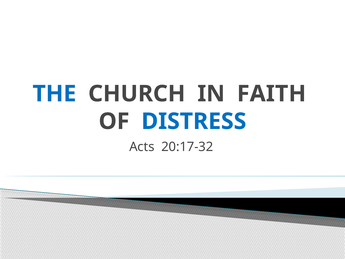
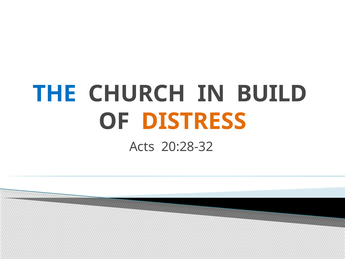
FAITH: FAITH -> BUILD (272, 94)
DISTRESS colour: blue -> orange (194, 121)
20:17-32: 20:17-32 -> 20:28-32 (187, 147)
